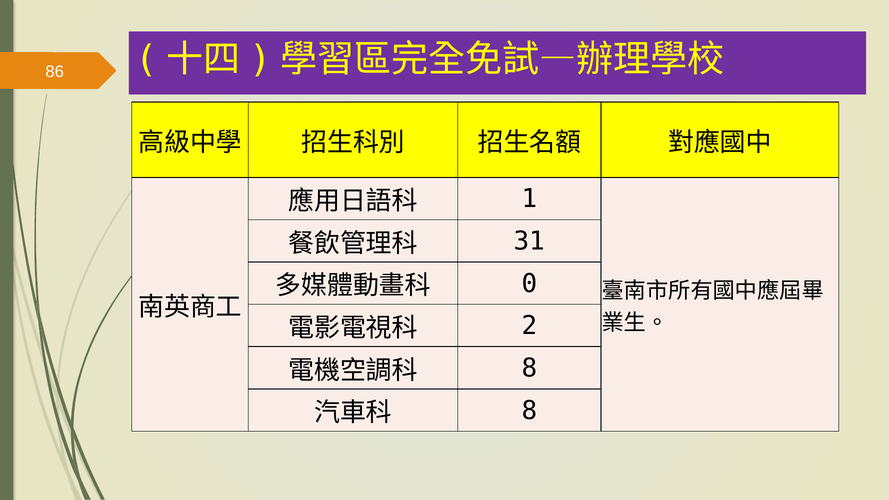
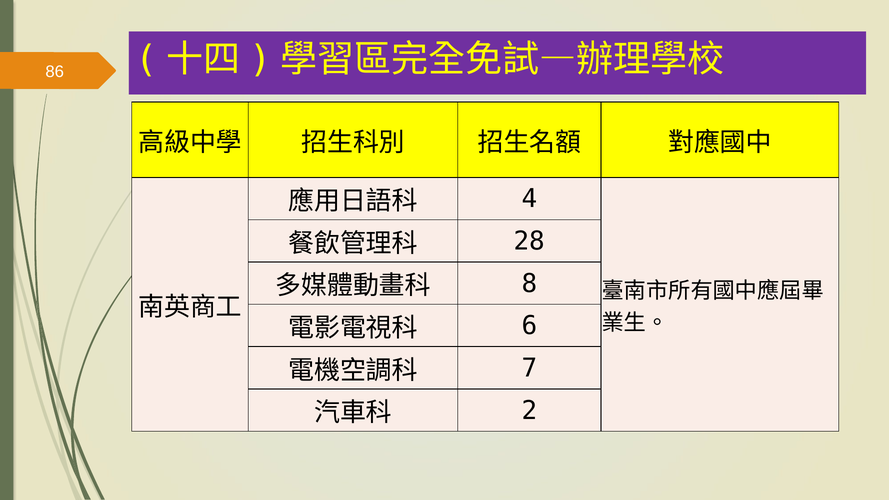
1: 1 -> 4 (529, 199)
31: 31 -> 28 (529, 241)
0: 0 -> 8 (529, 284)
2: 2 -> 6 (529, 326)
8: 8 -> 7 (529, 368)
8: 8 -> 2 (529, 411)
